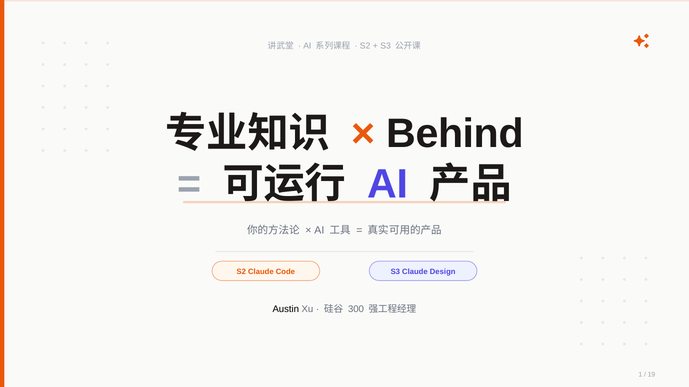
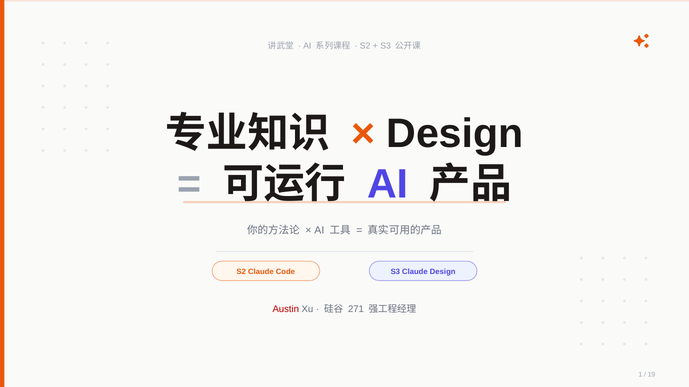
Behind: Behind -> Design (455, 134)
Austin colour: black -> red (286, 310)
300: 300 -> 271 (356, 310)
